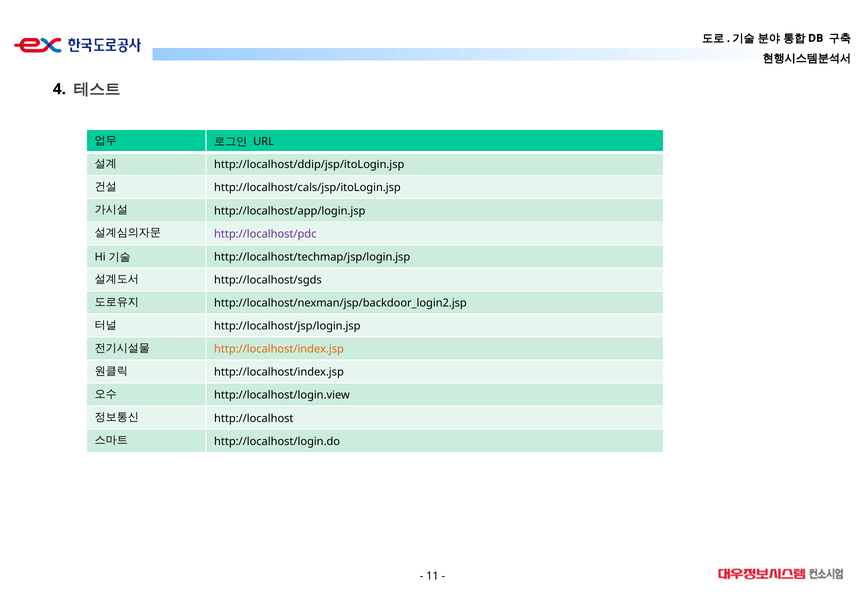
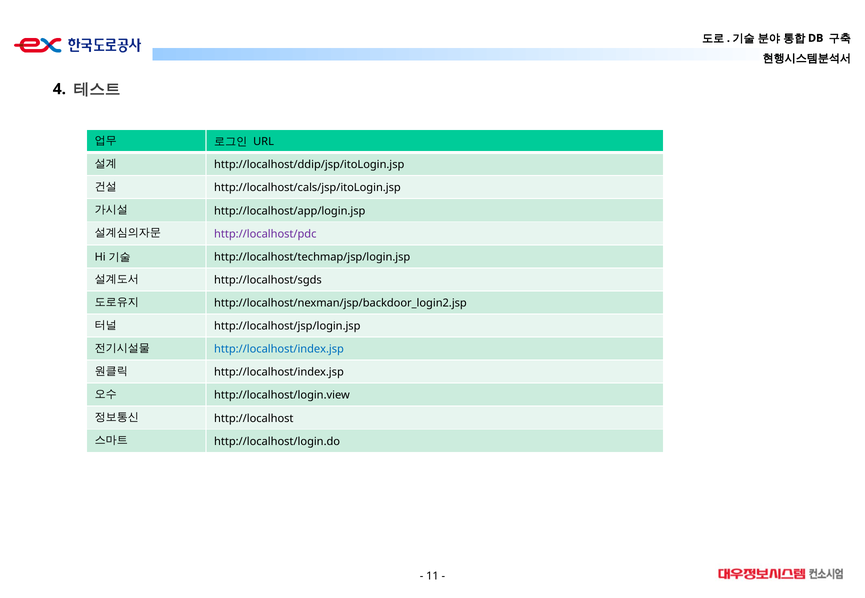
http://localhost/index.jsp colour: orange -> blue (279, 350)
